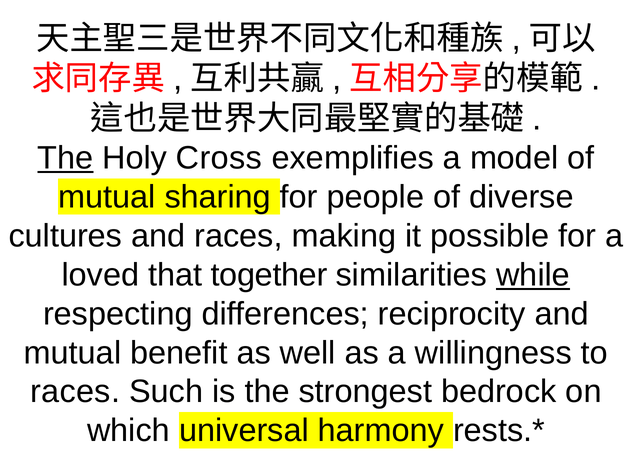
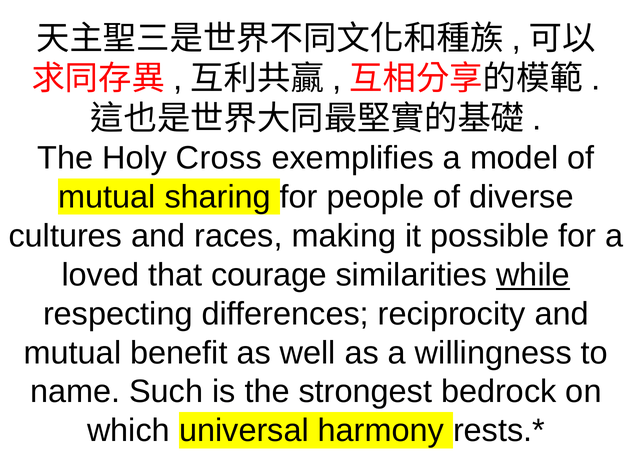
The underline: present -> none (65, 158)
together: together -> courage (269, 275)
races: races -> name (75, 392)
